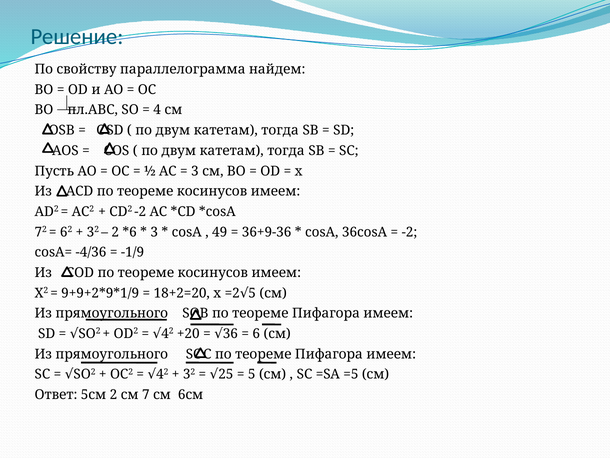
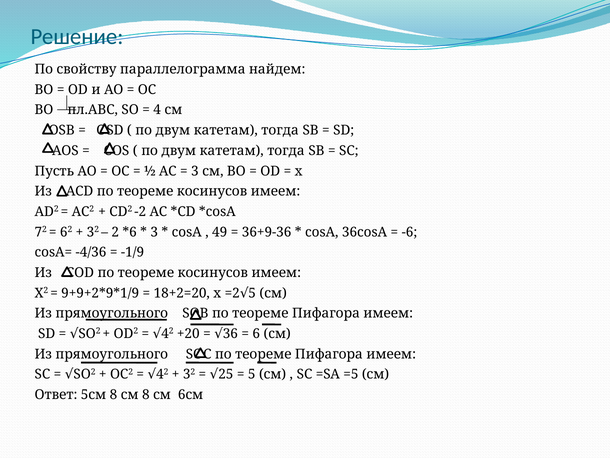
-2: -2 -> -6 (409, 232)
5см 2: 2 -> 8 (113, 394)
см 7: 7 -> 8 (146, 394)
